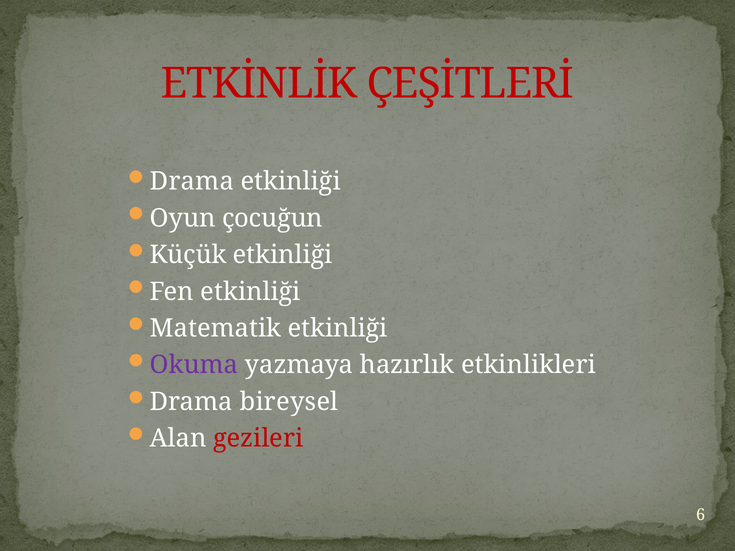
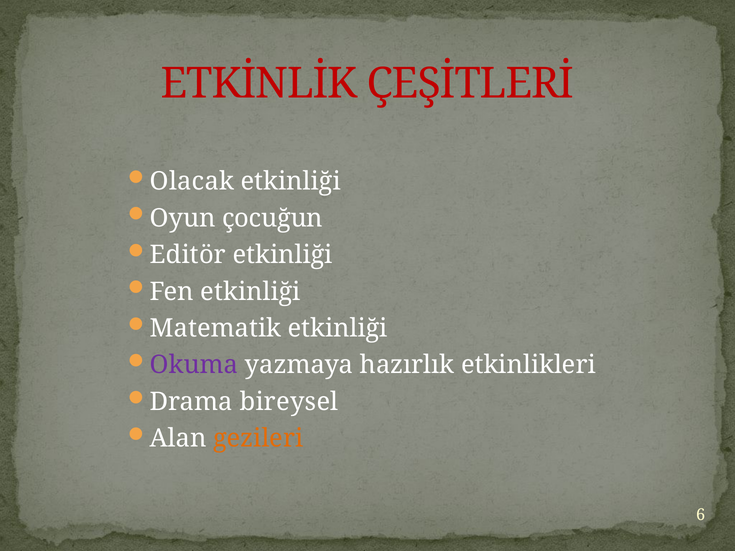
Drama: Drama -> Olacak (192, 181)
Küçük: Küçük -> Editör (188, 255)
gezileri colour: red -> orange (258, 439)
